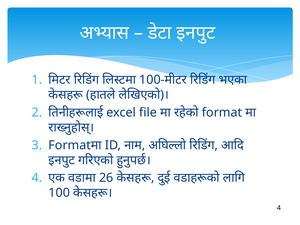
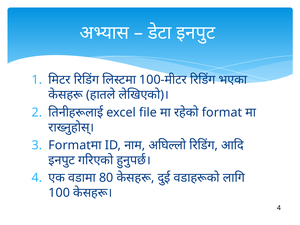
26: 26 -> 80 (106, 178)
